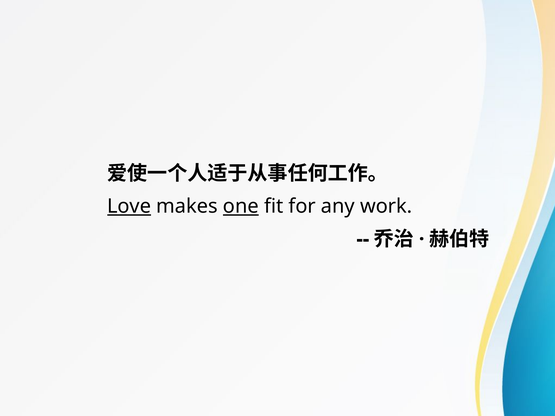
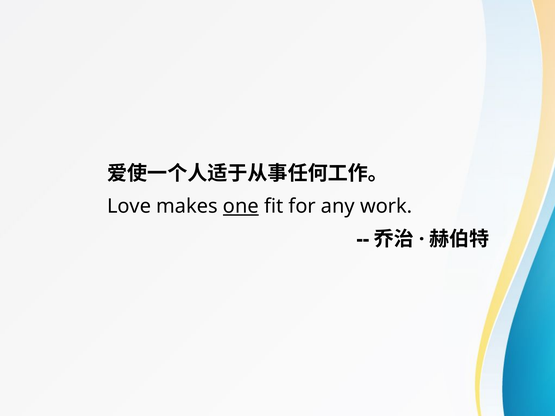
Love underline: present -> none (129, 206)
